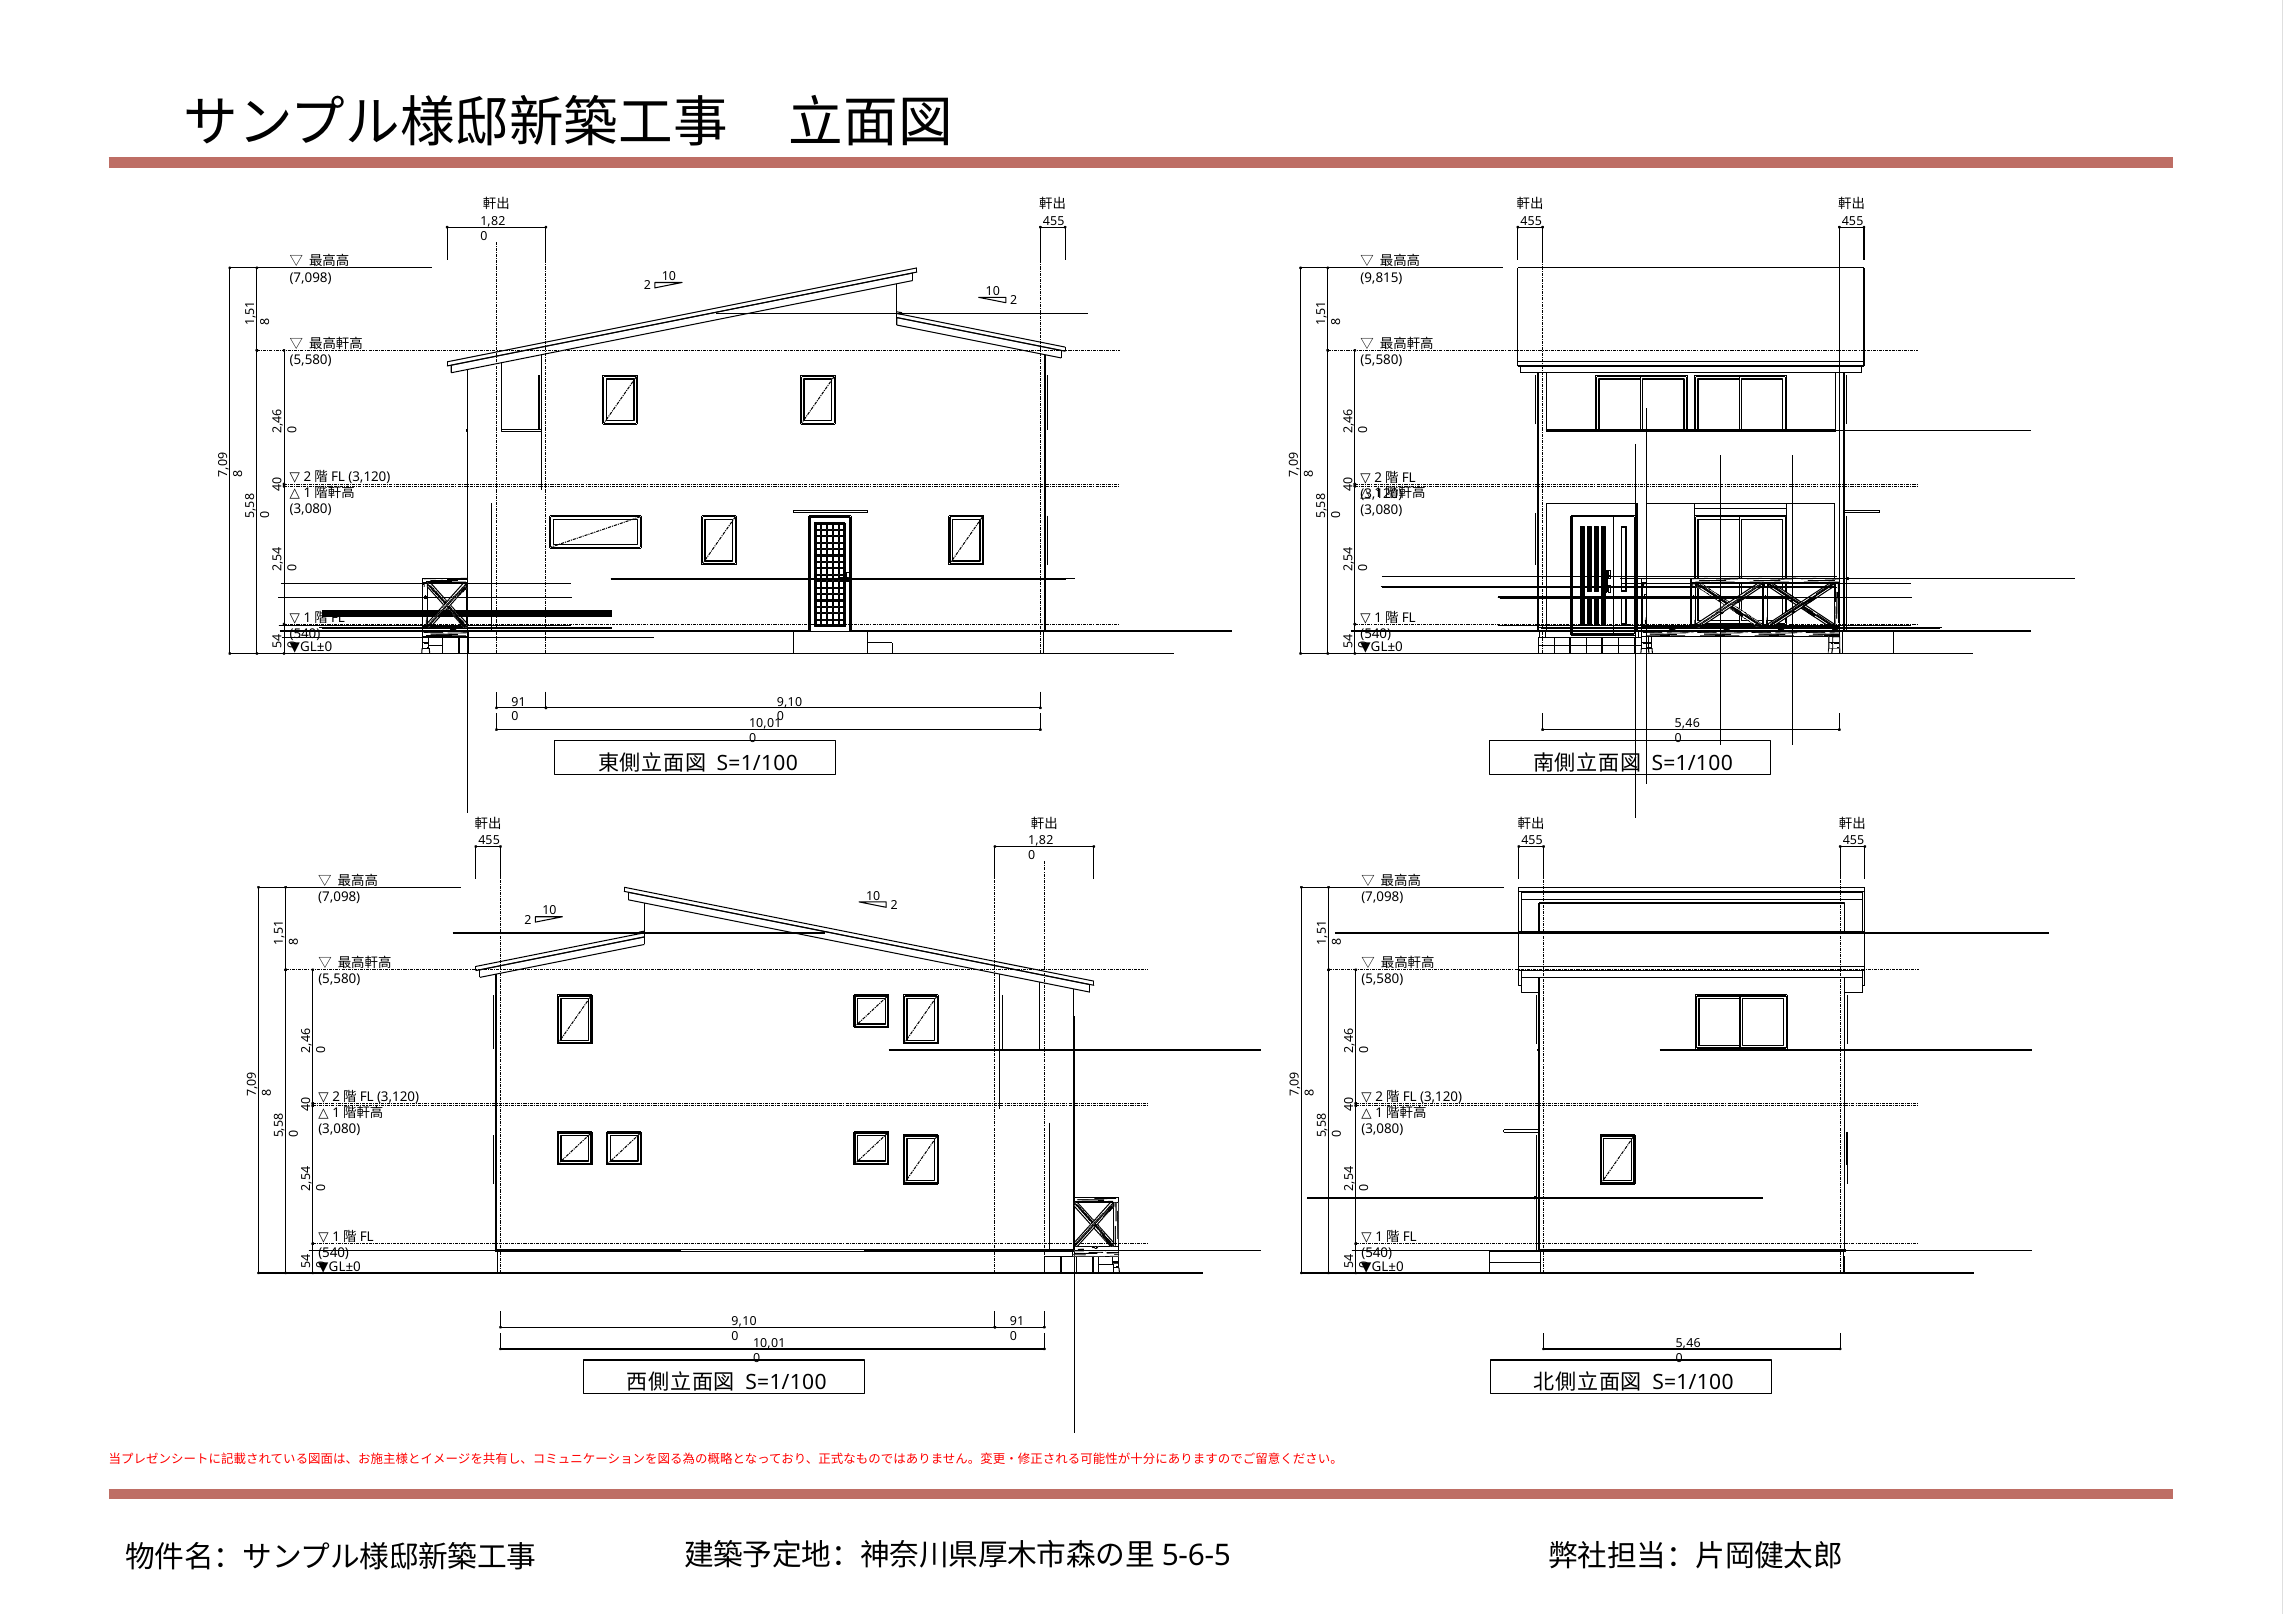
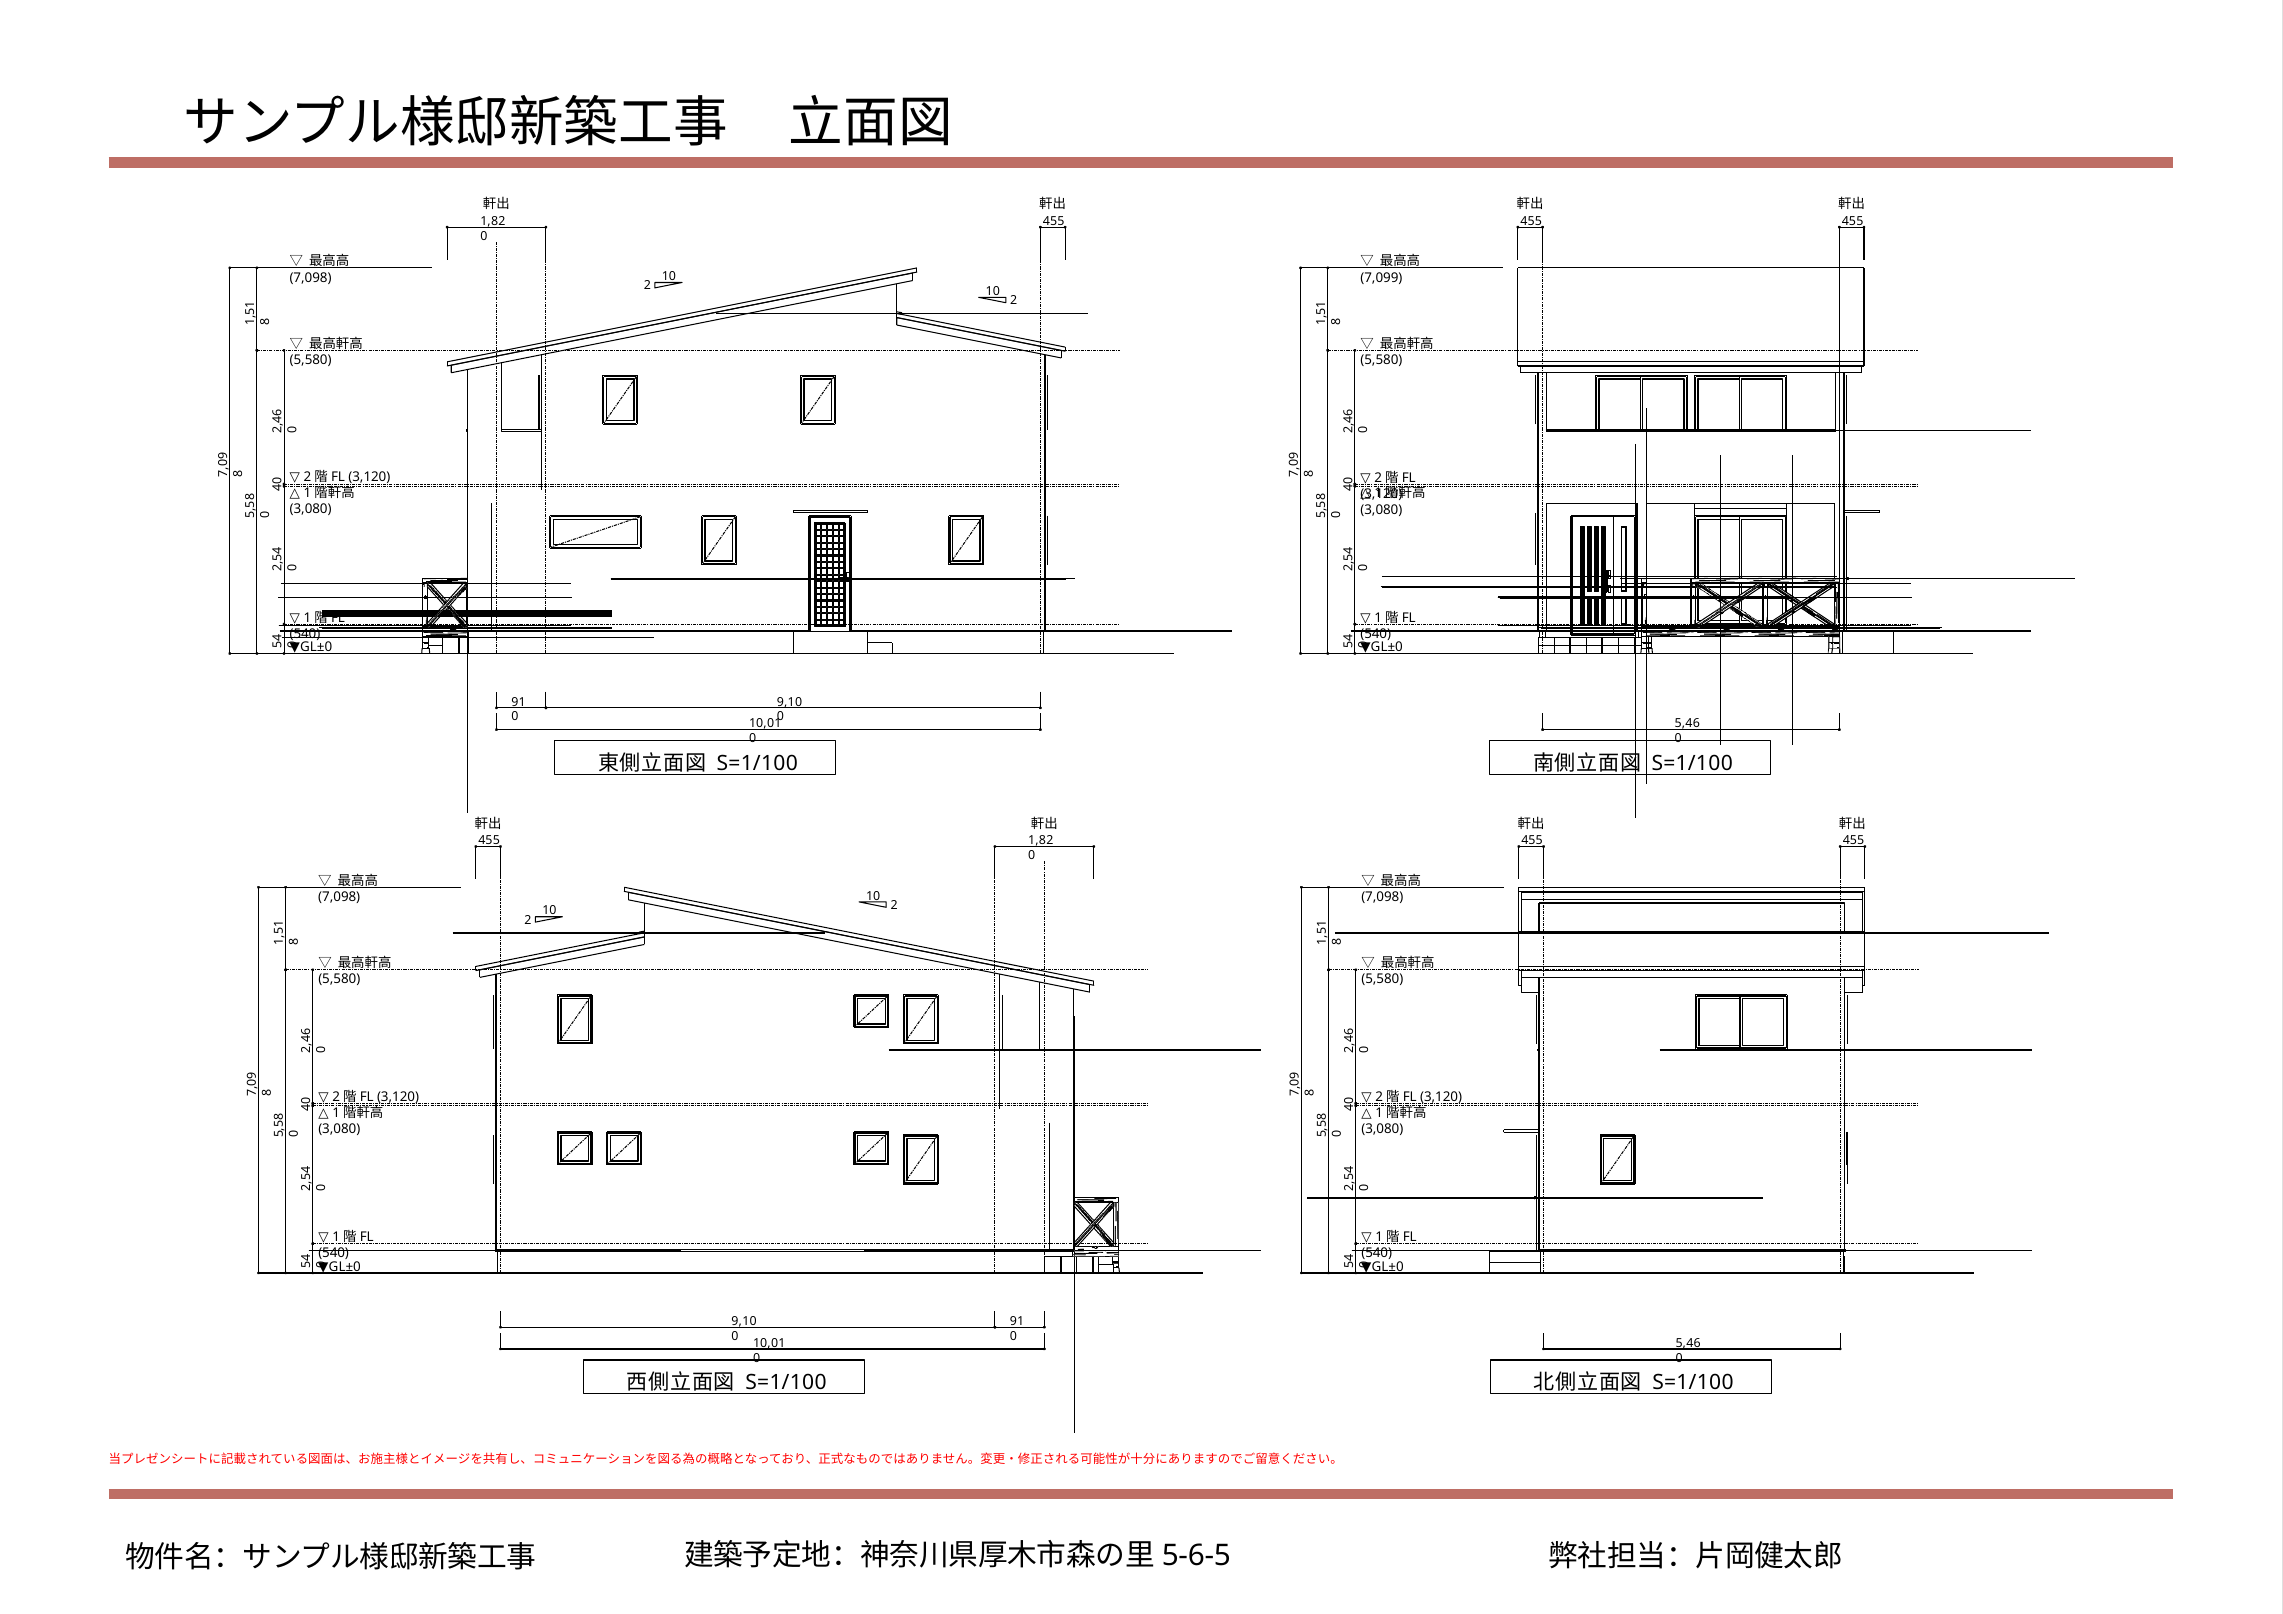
9,815: 9,815 -> 7,099 (1381, 278)
